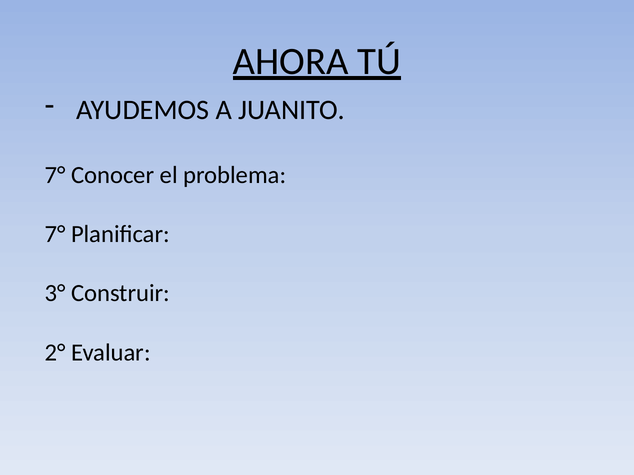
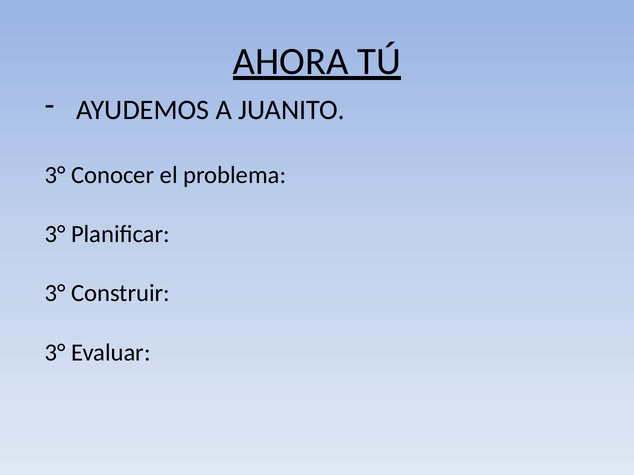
7°: 7° -> 3° (55, 175)
7°: 7° -> 3° (55, 234)
2°: 2° -> 3° (55, 353)
